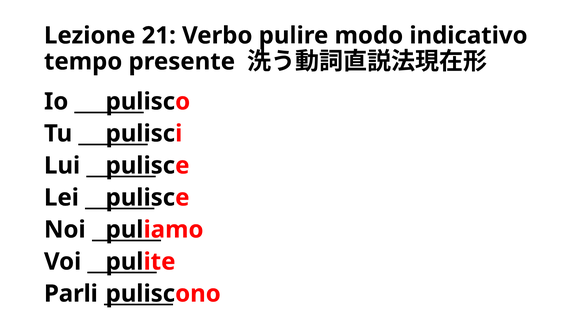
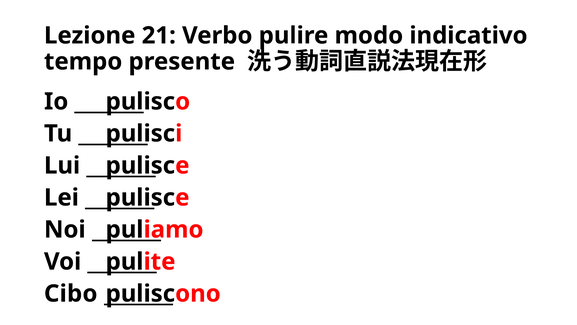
Parli: Parli -> Cibo (71, 293)
